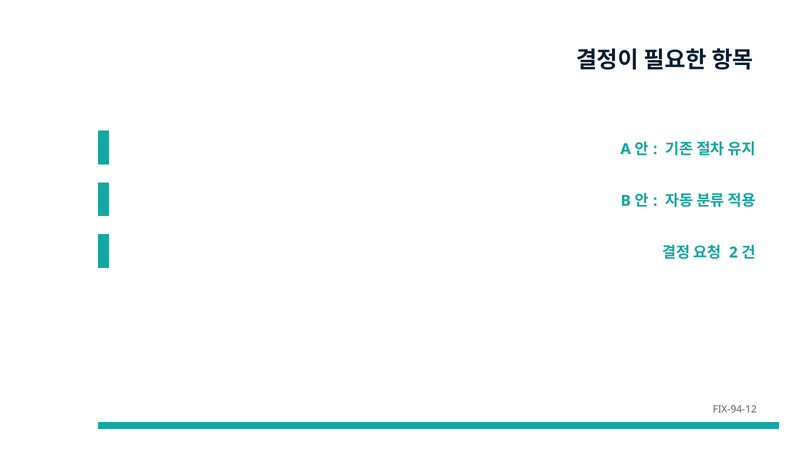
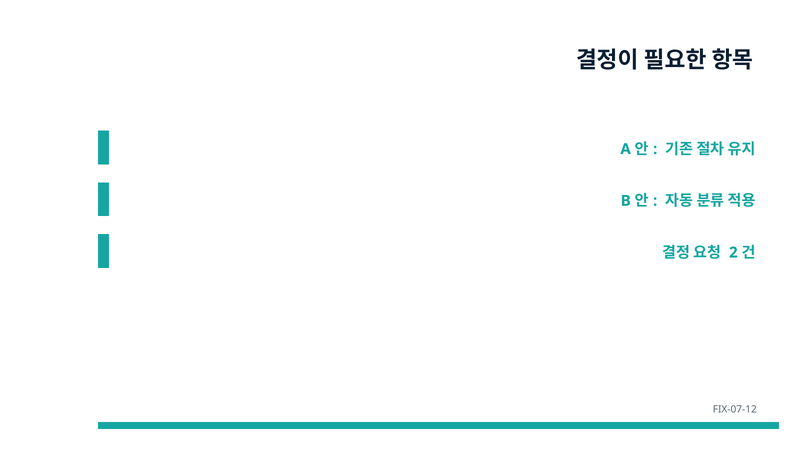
FIX-94-12: FIX-94-12 -> FIX-07-12 (735, 409)
